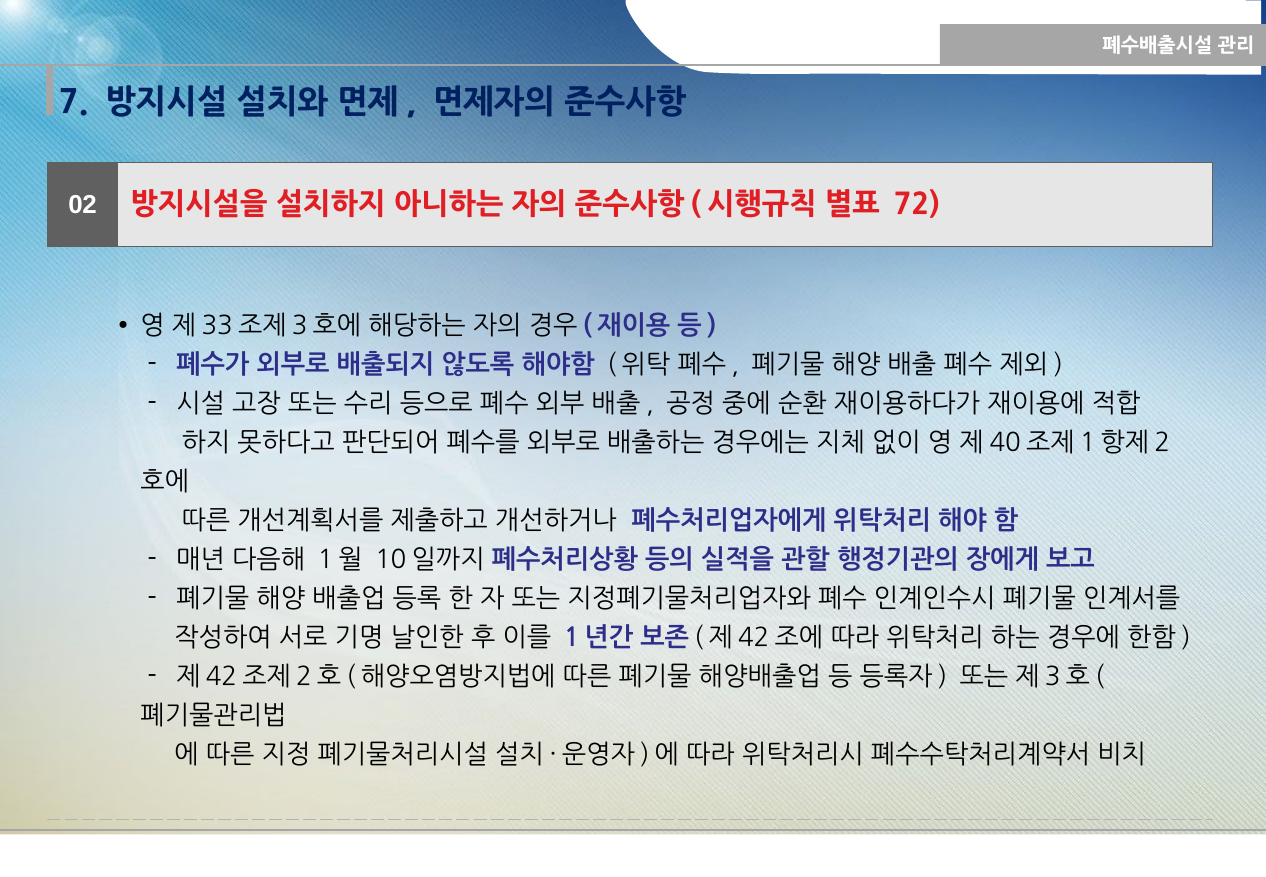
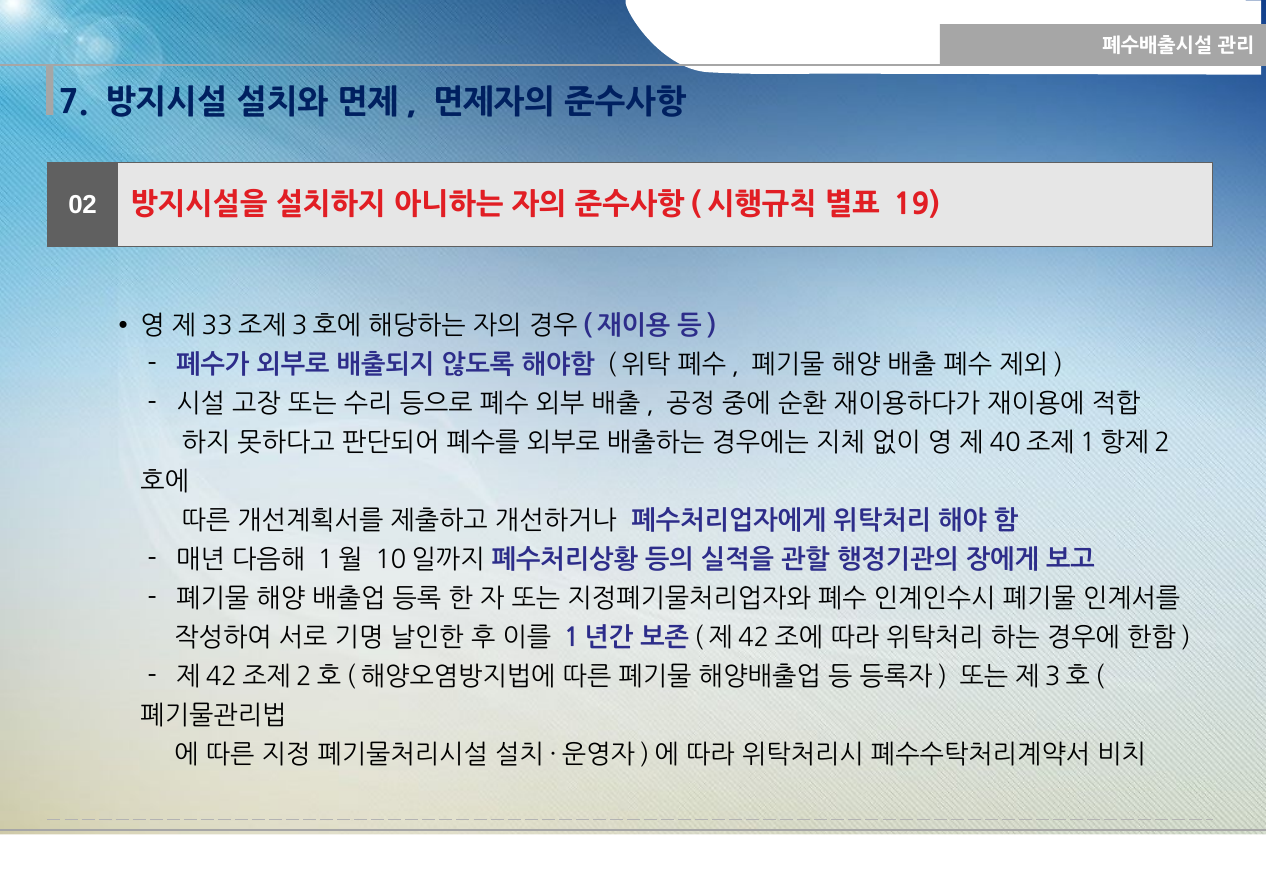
72: 72 -> 19 (917, 205)
